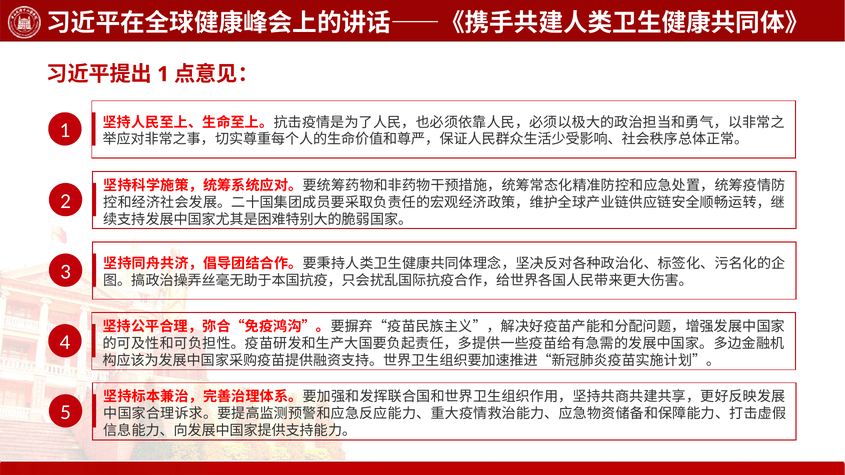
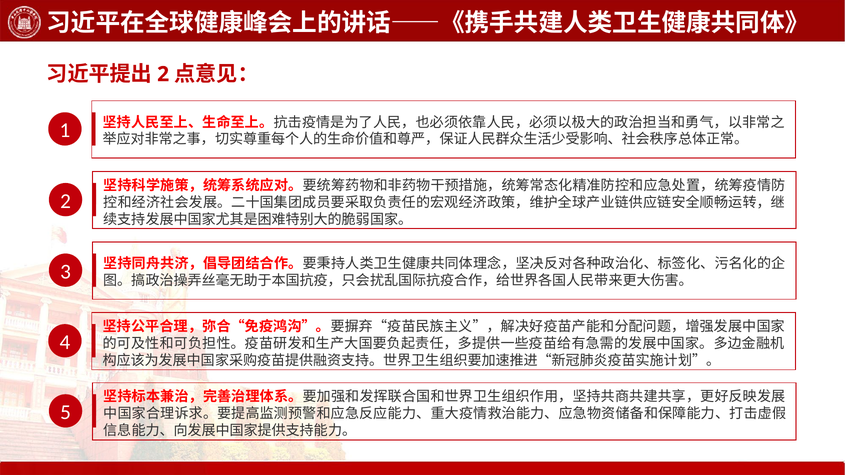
1: 1 -> 2 (163, 74)
